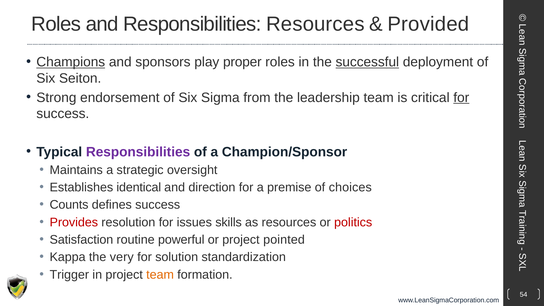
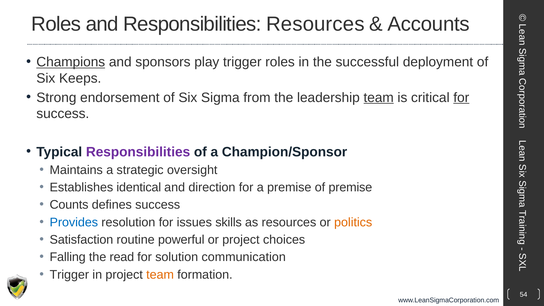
Provided: Provided -> Accounts (429, 24)
play proper: proper -> trigger (242, 62)
successful underline: present -> none (367, 62)
Seiton: Seiton -> Keeps (80, 78)
team underline: none -> present (379, 98)
of choices: choices -> premise (350, 187)
Provides colour: red -> blue (74, 222)
politics colour: red -> orange (353, 222)
pointed: pointed -> choices (284, 240)
Kappa: Kappa -> Falling (68, 257)
very: very -> read (122, 257)
standardization: standardization -> communication (244, 257)
